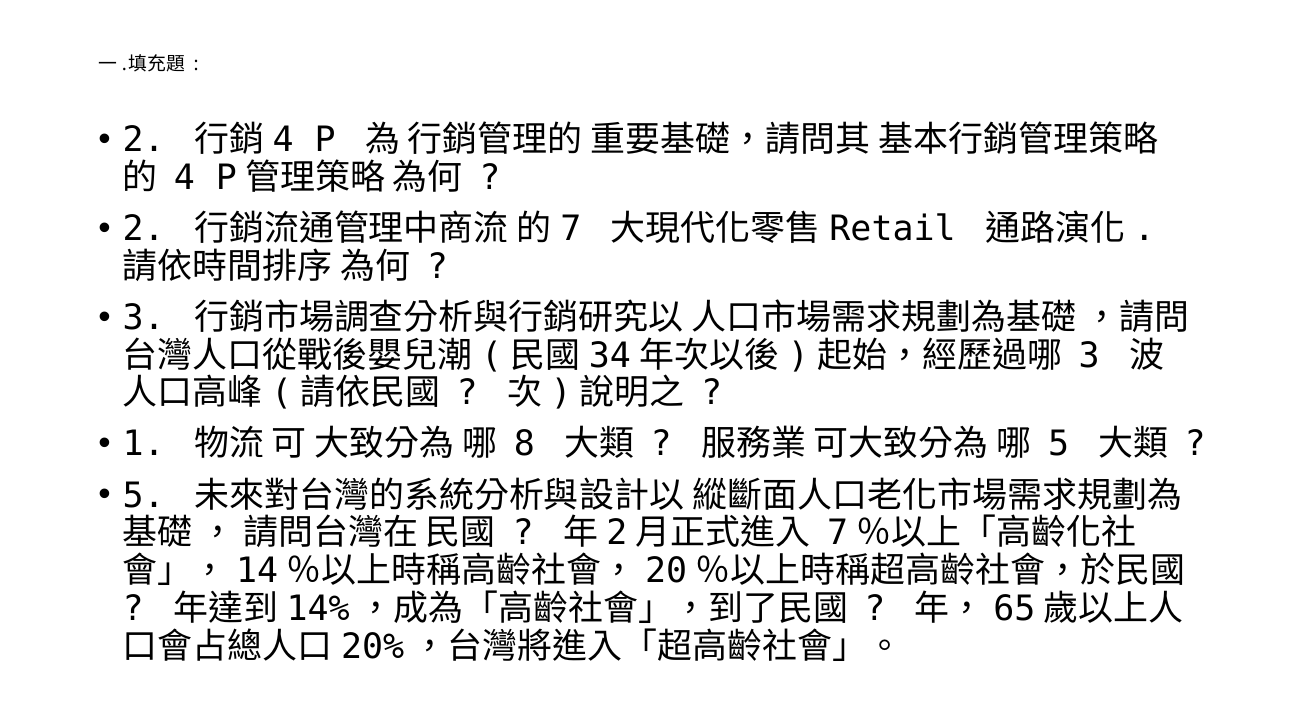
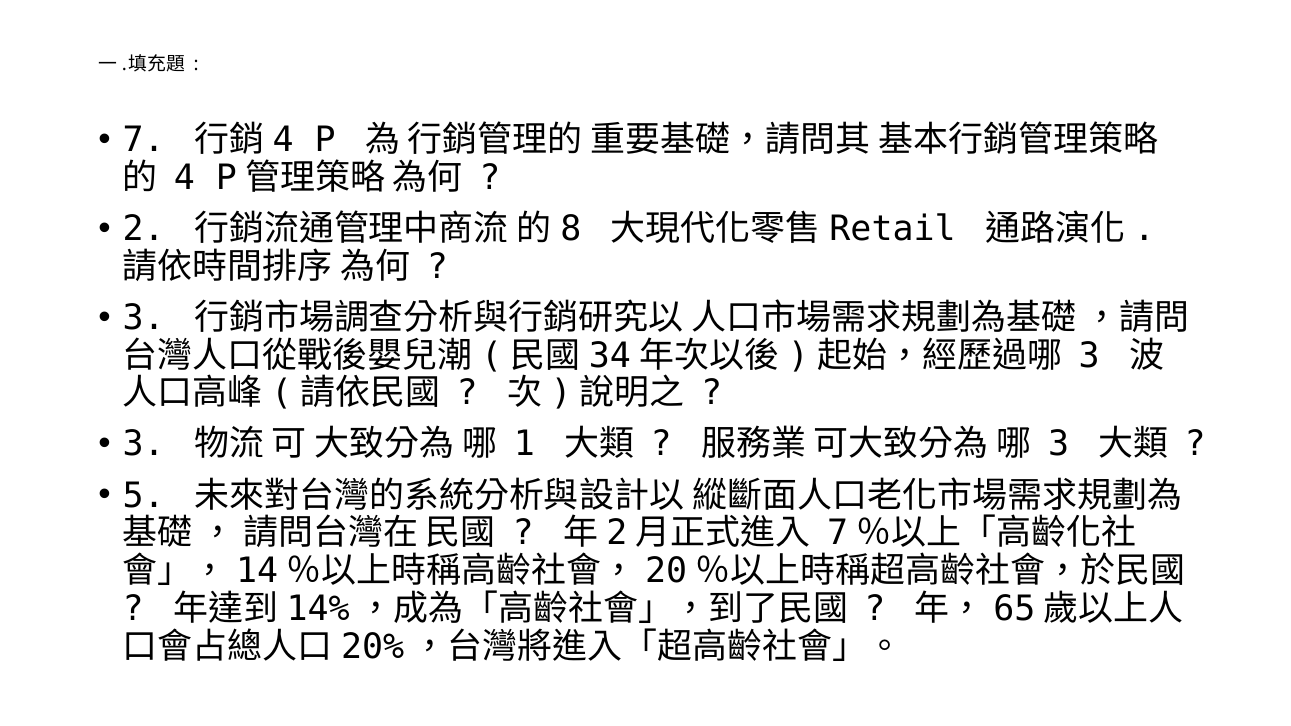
2: 2 -> 7 (144, 140)
7: 7 -> 8 (571, 229)
1: 1 -> 3 (144, 445)
8: 8 -> 1 (524, 445)
5: 5 -> 3 (1059, 445)
